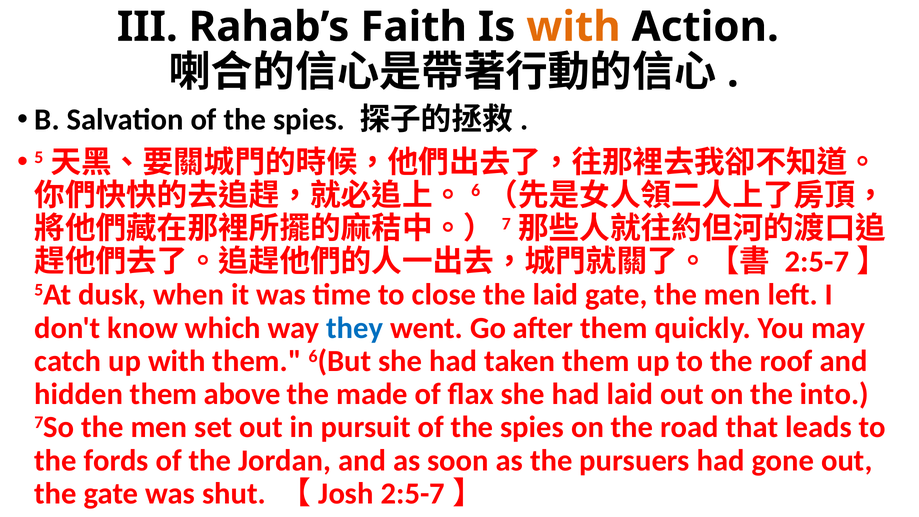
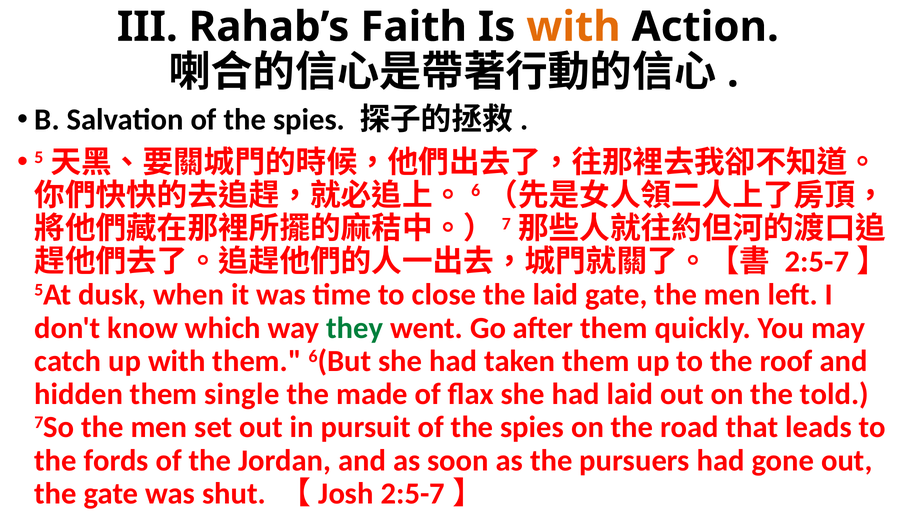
they colour: blue -> green (355, 328)
above: above -> single (242, 394)
into: into -> told (834, 394)
